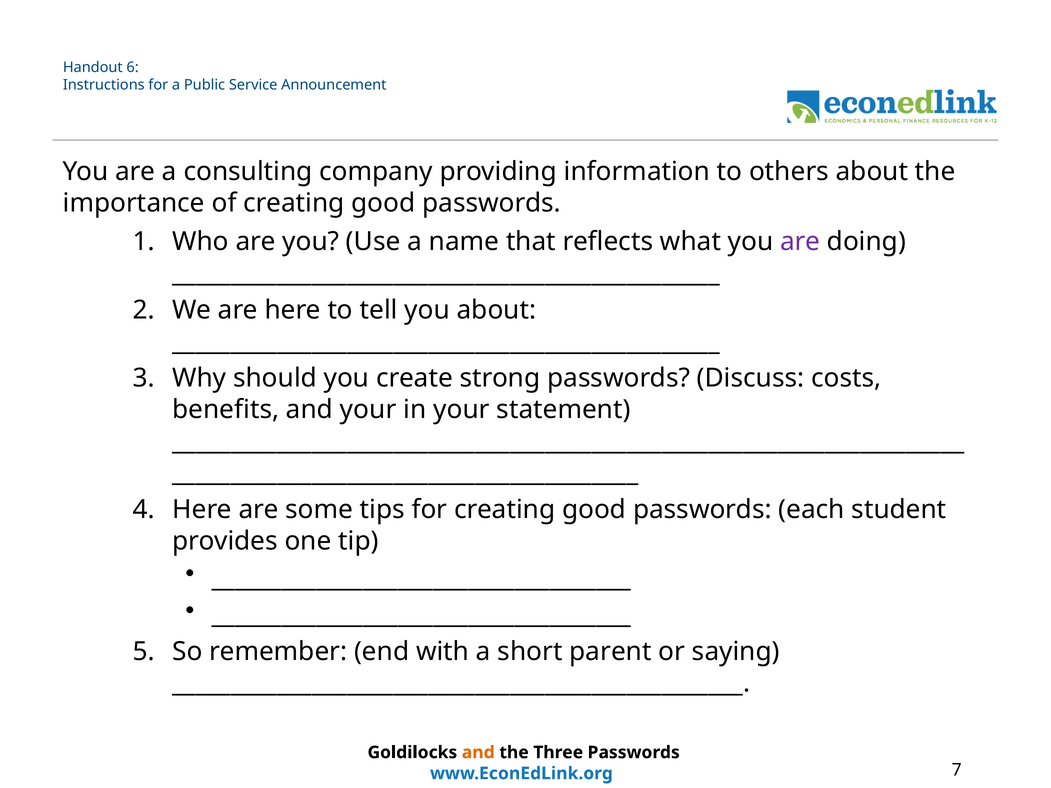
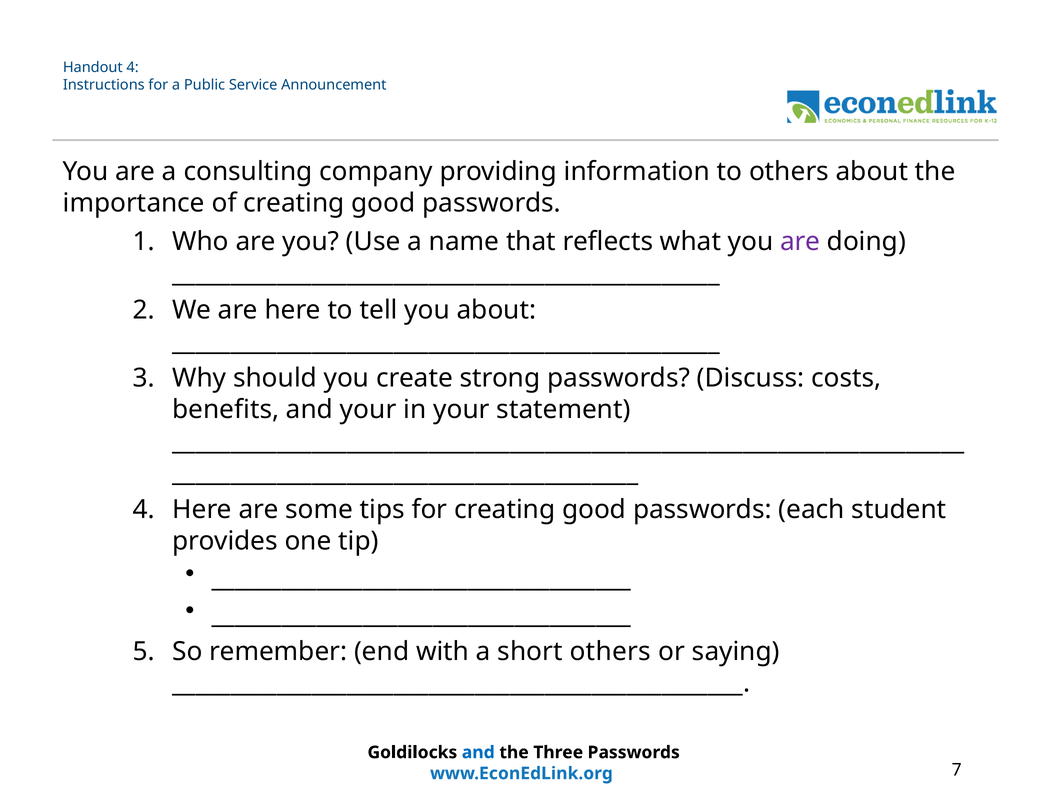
Handout 6: 6 -> 4 (133, 68)
short parent: parent -> others (610, 652)
and colour: orange -> blue (478, 753)
